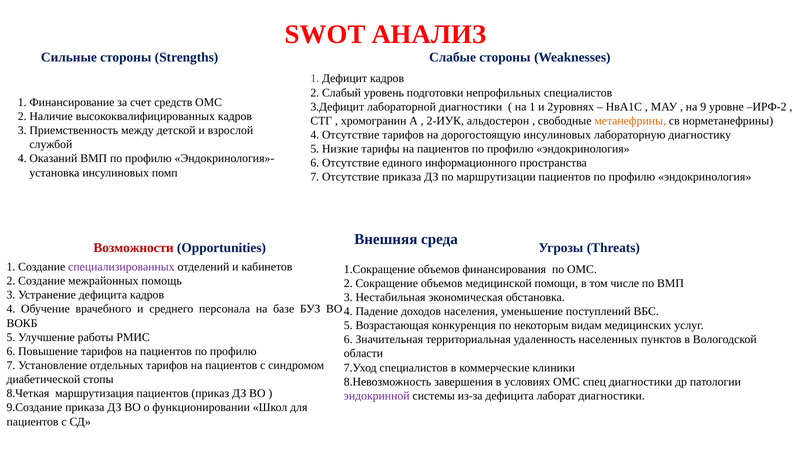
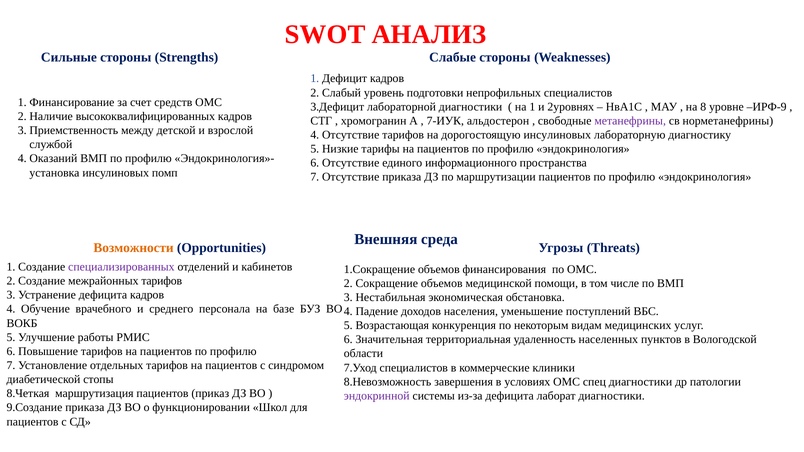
9: 9 -> 8 (703, 107)
ИРФ-2: ИРФ-2 -> ИРФ-9 (767, 107)
2-ИУК: 2-ИУК -> 7-ИУК (445, 121)
метанефрины colour: orange -> purple (630, 121)
Возможности colour: red -> orange (134, 248)
межрайонных помощь: помощь -> тарифов (162, 281)
